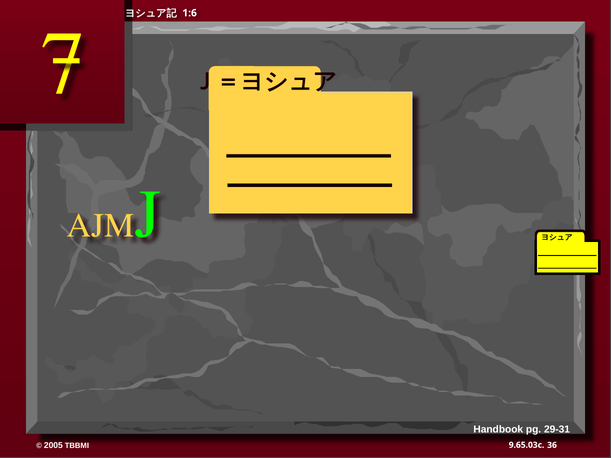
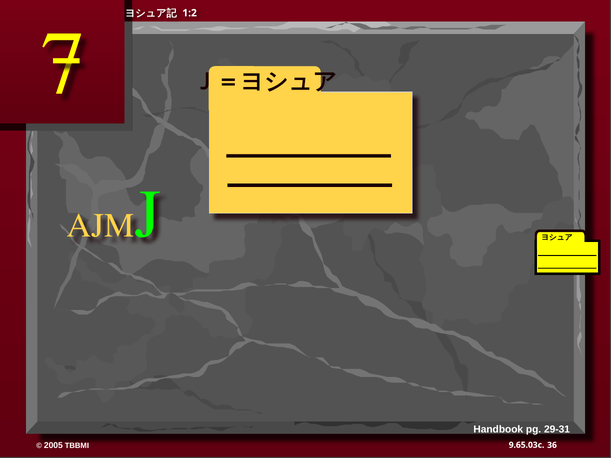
1:6: 1:6 -> 1:2 (190, 13)
